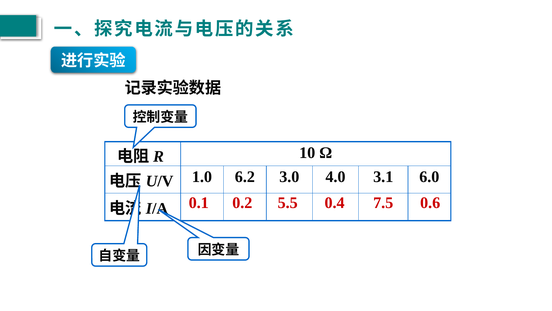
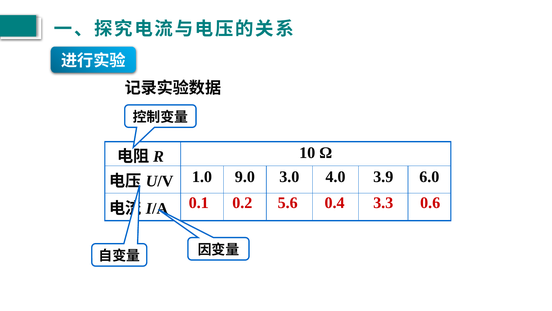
6.2: 6.2 -> 9.0 (245, 177)
3.1: 3.1 -> 3.9 (383, 177)
5.5: 5.5 -> 5.6 (288, 203)
7.5: 7.5 -> 3.3 (383, 203)
